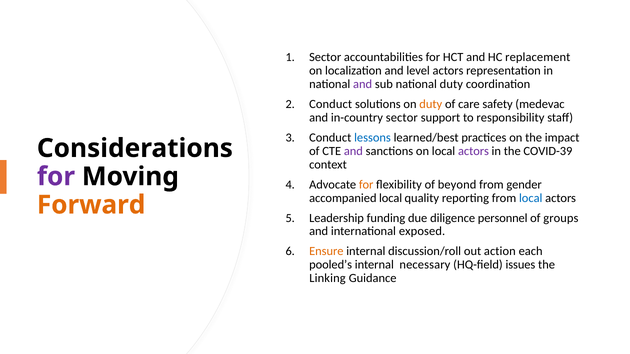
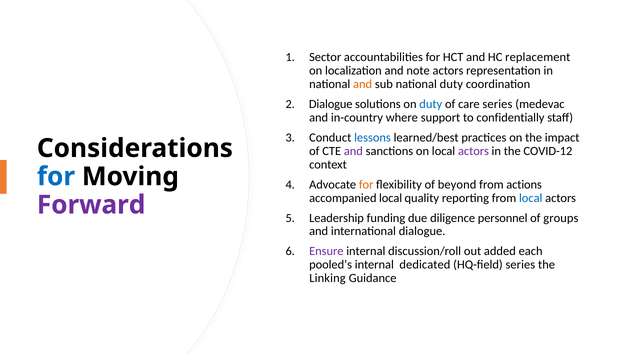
level: level -> note (418, 71)
and colour: purple -> orange (363, 84)
Conduct: Conduct -> Dialogue (331, 104)
duty colour: orange -> blue (431, 104)
care safety: safety -> series (497, 104)
in-country sector: sector -> where (402, 118)
responsibility: responsibility -> confidentially (510, 118)
COVID-39: COVID-39 -> COVID-12 (548, 151)
for colour: purple -> blue (56, 177)
gender: gender -> actions (524, 185)
Forward colour: orange -> purple (91, 205)
international exposed: exposed -> dialogue (422, 232)
Ensure colour: orange -> purple (326, 252)
action: action -> added (500, 252)
necessary: necessary -> dedicated (425, 265)
HQ-field issues: issues -> series (520, 265)
